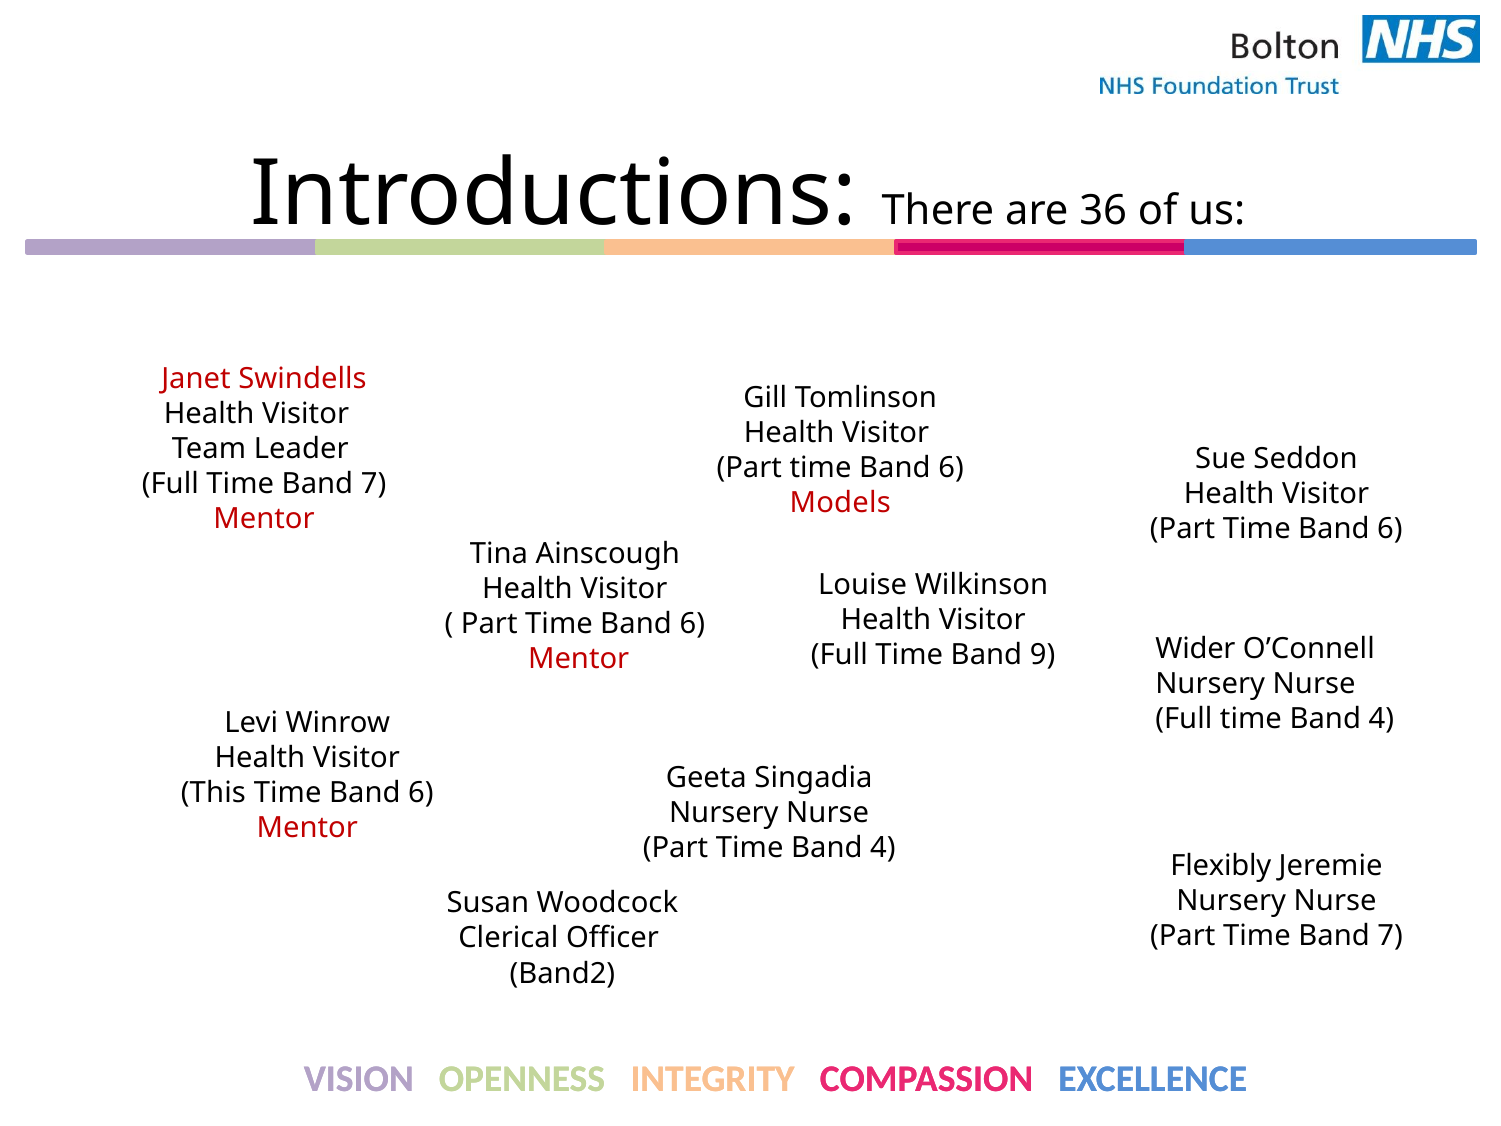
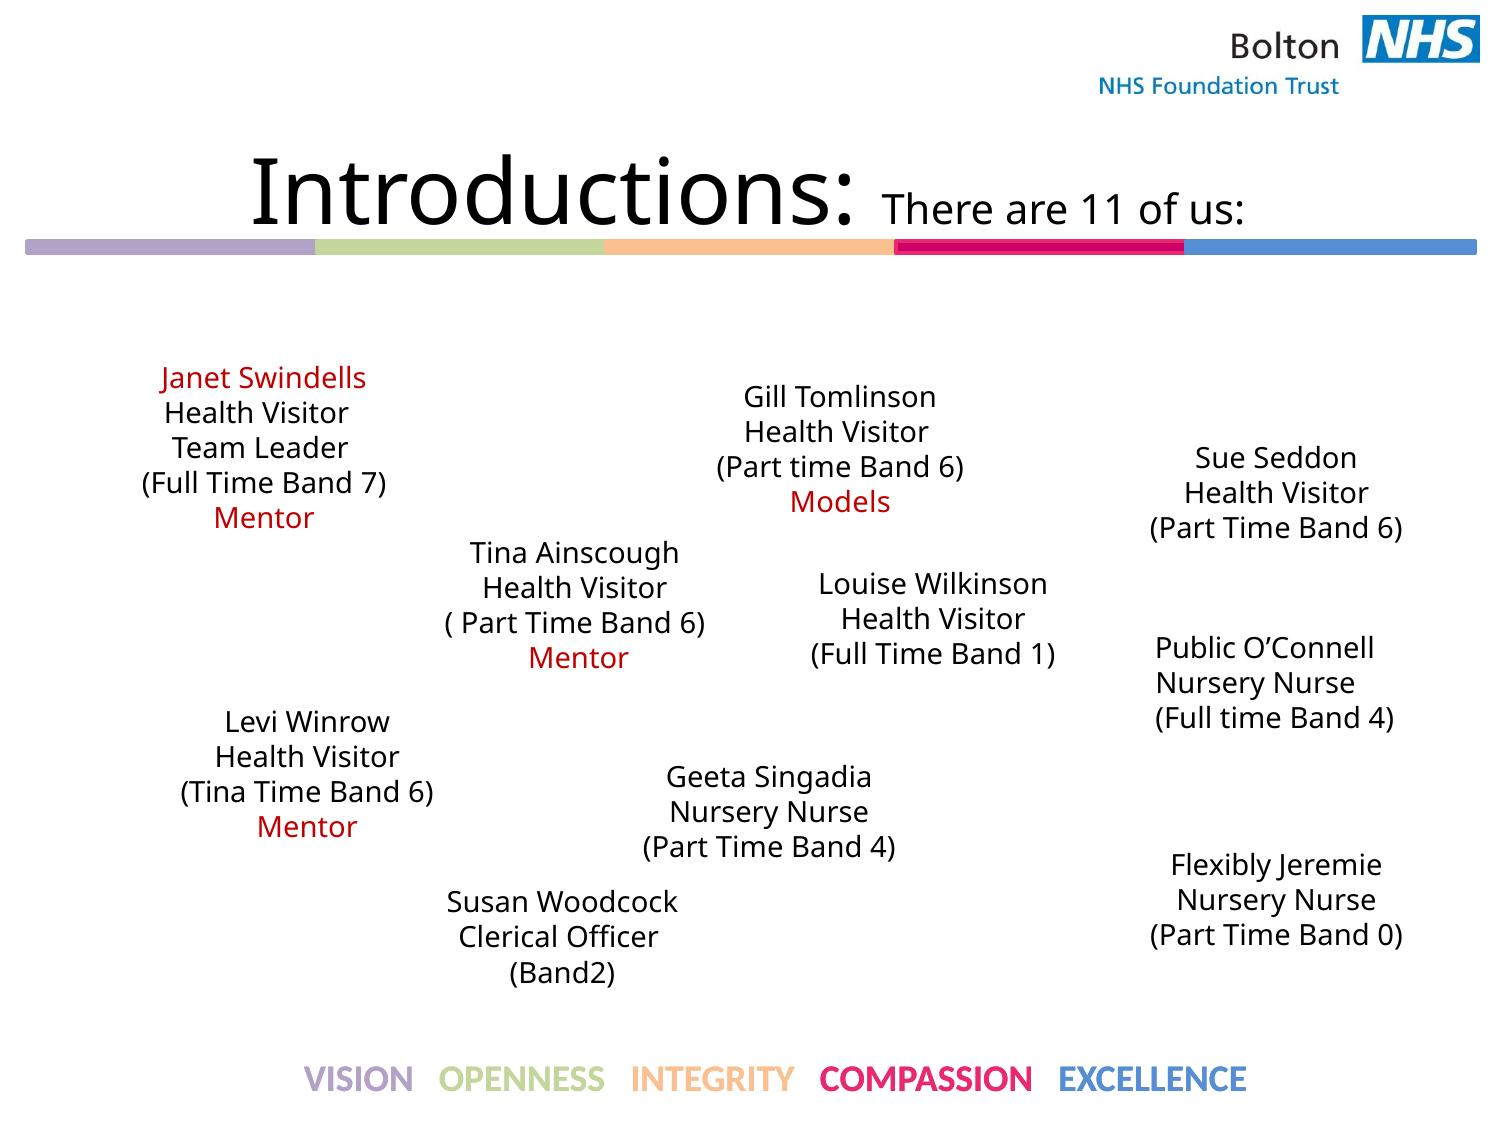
36: 36 -> 11 (1103, 211)
Wider: Wider -> Public (1195, 649)
9: 9 -> 1 (1043, 654)
This: This -> Tina (214, 793)
Part Time Band 7: 7 -> 0 (1390, 935)
